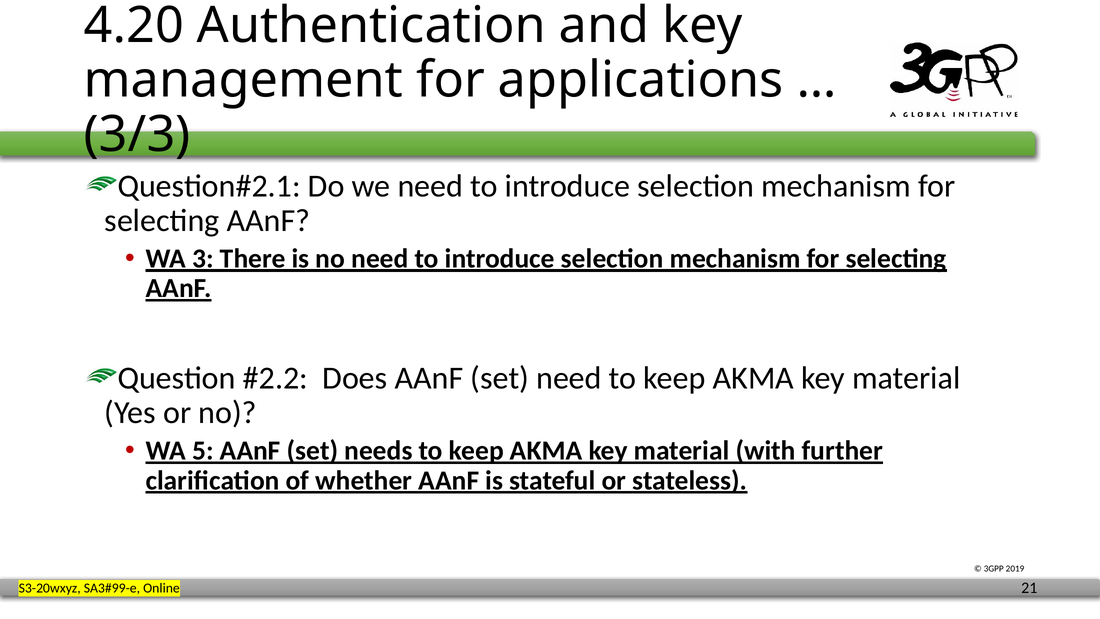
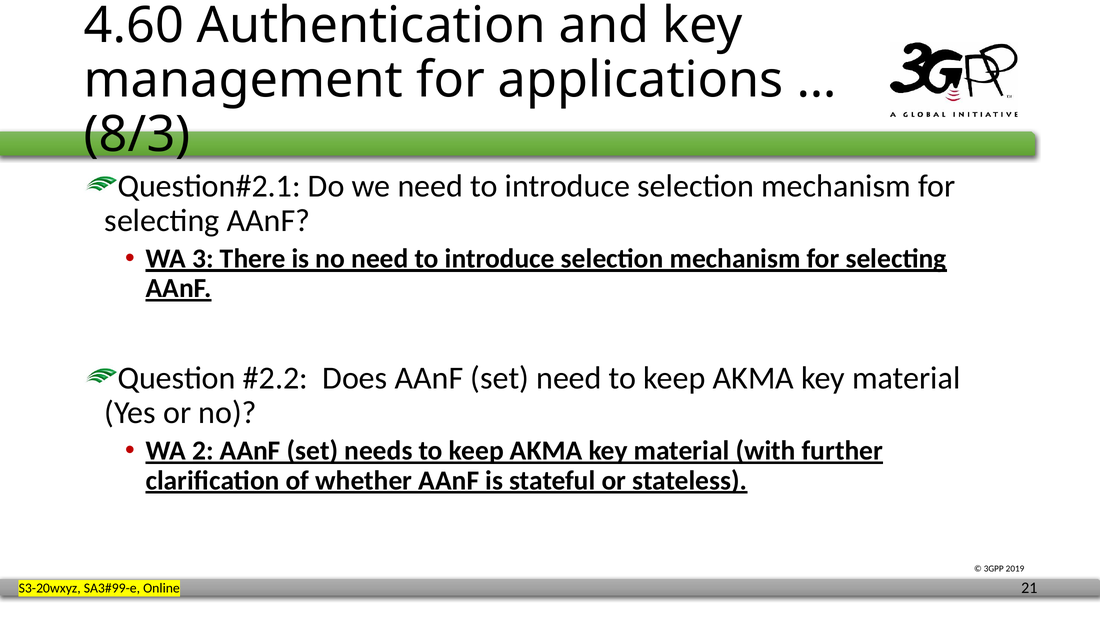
4.20: 4.20 -> 4.60 (134, 26)
3/3: 3/3 -> 8/3 (137, 134)
5: 5 -> 2 (203, 451)
